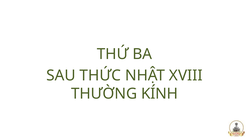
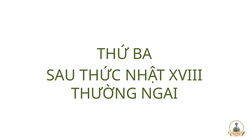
KÍNH: KÍNH -> NGAI (160, 94)
